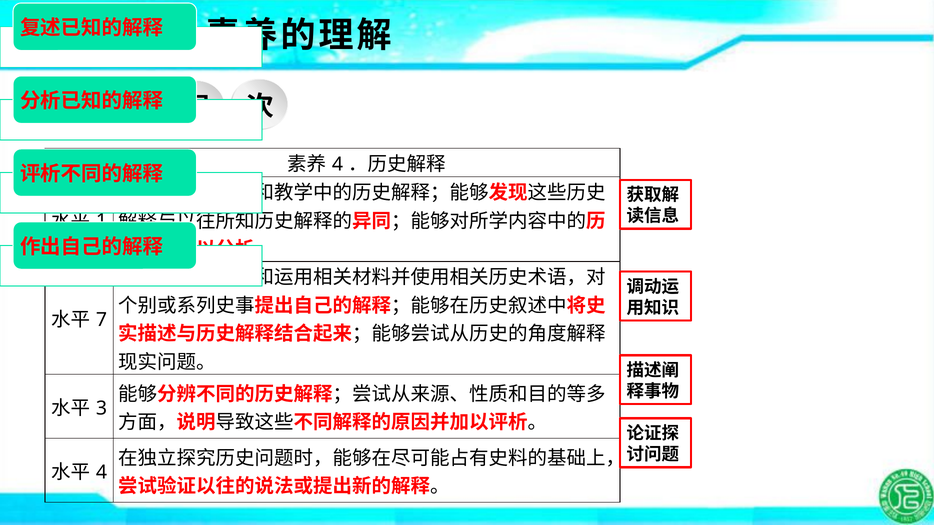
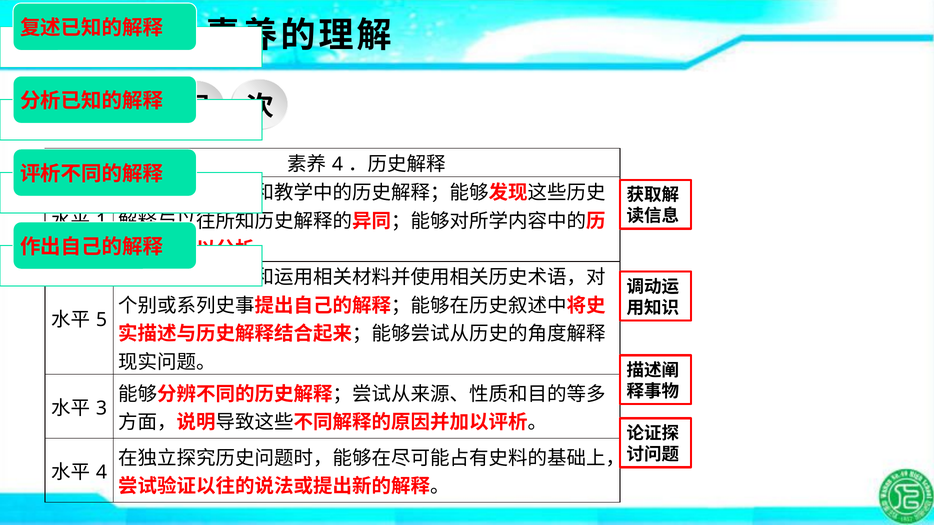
7: 7 -> 5 (101, 320)
